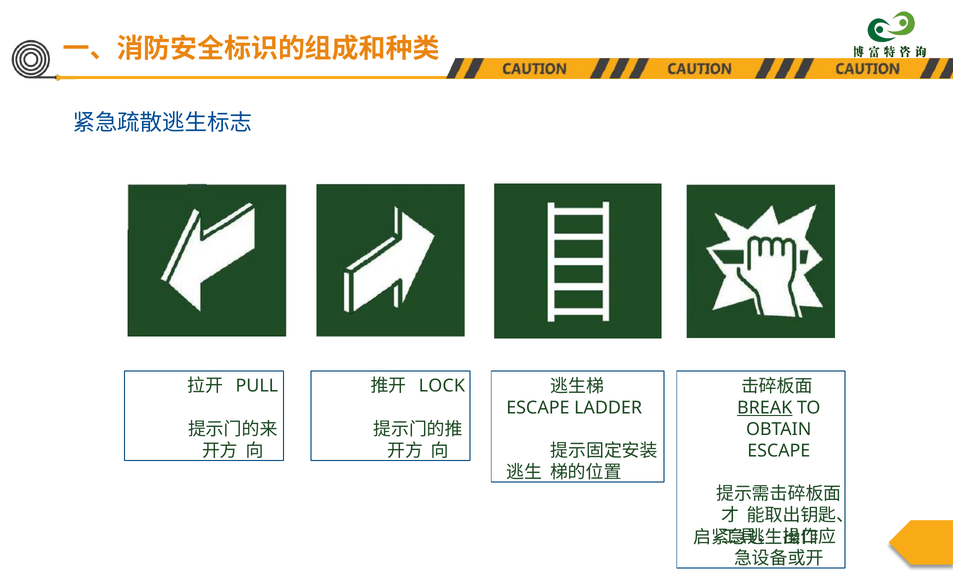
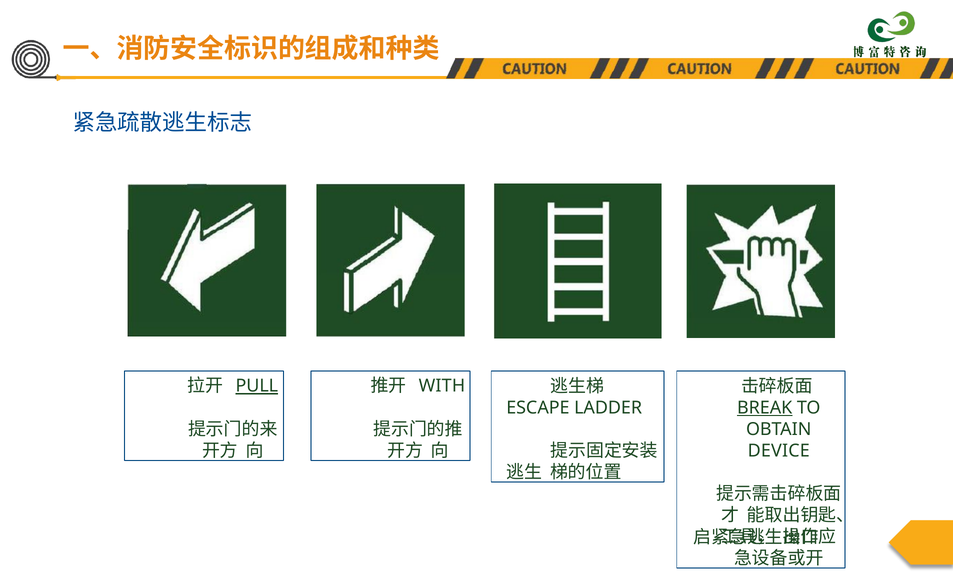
PULL underline: none -> present (257, 386)
LOCK: LOCK -> WITH (442, 386)
ESCAPE: ESCAPE -> DEVICE (779, 451)
